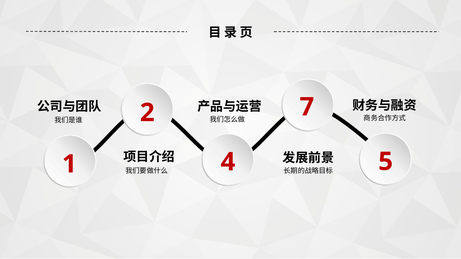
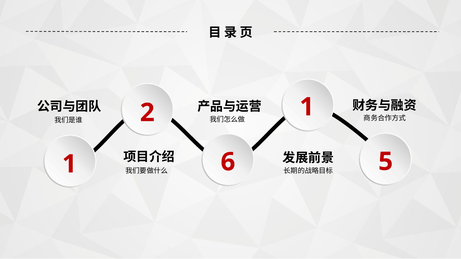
2 7: 7 -> 1 (307, 107)
4: 4 -> 6 (228, 162)
